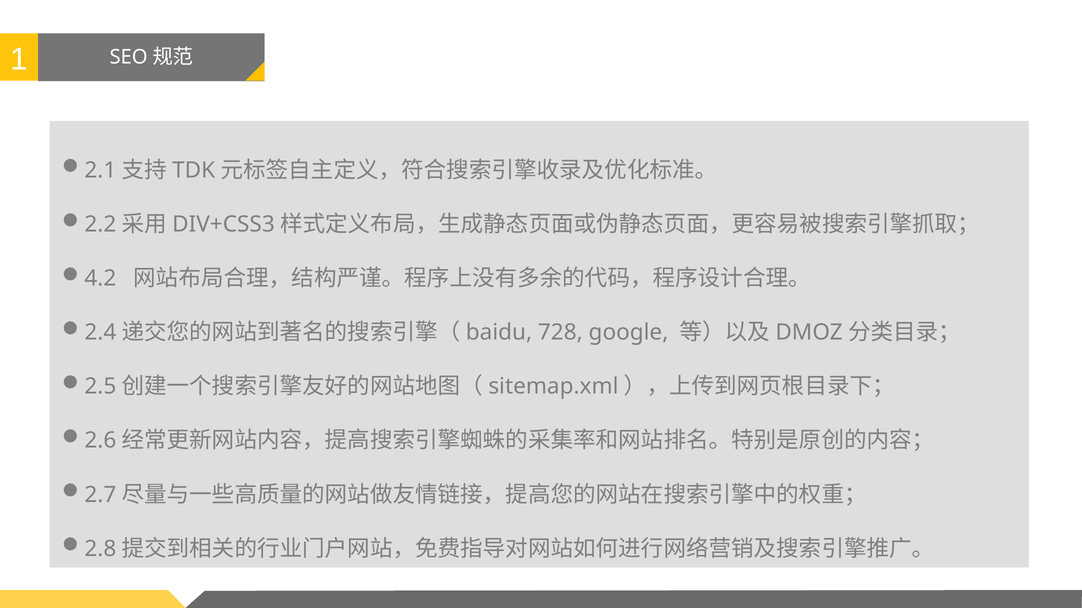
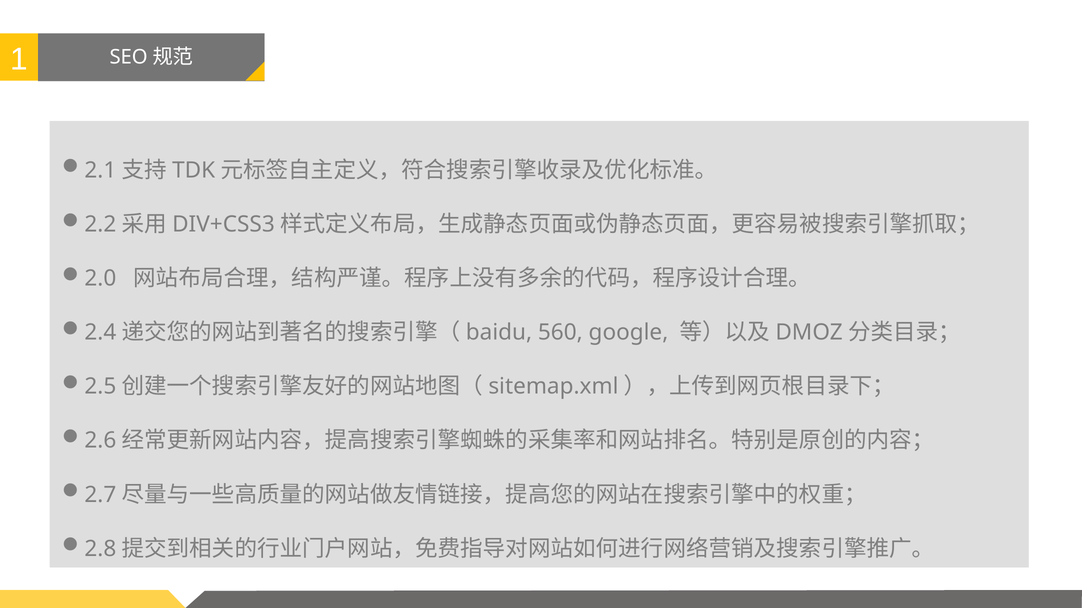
4.2: 4.2 -> 2.0 (100, 279)
728: 728 -> 560 (560, 333)
